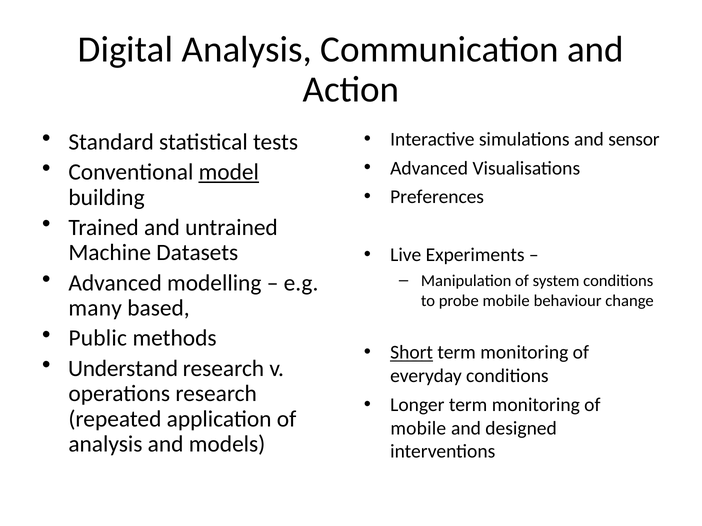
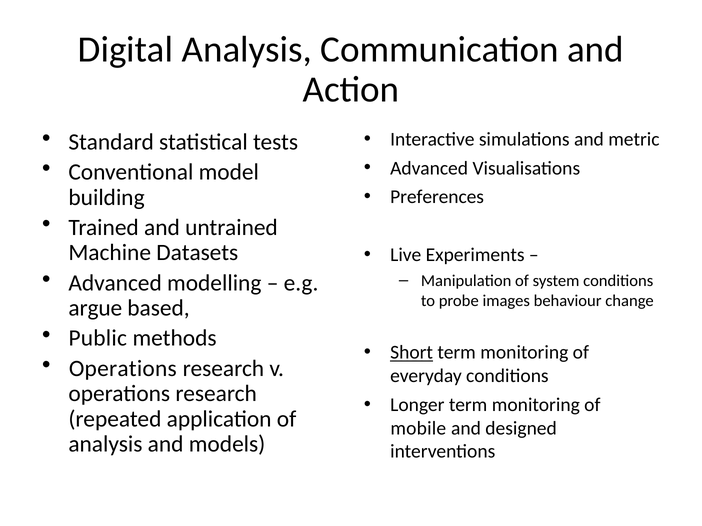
sensor: sensor -> metric (634, 139)
model underline: present -> none (229, 172)
probe mobile: mobile -> images (506, 301)
many: many -> argue (95, 308)
Understand: Understand -> Operations (123, 369)
